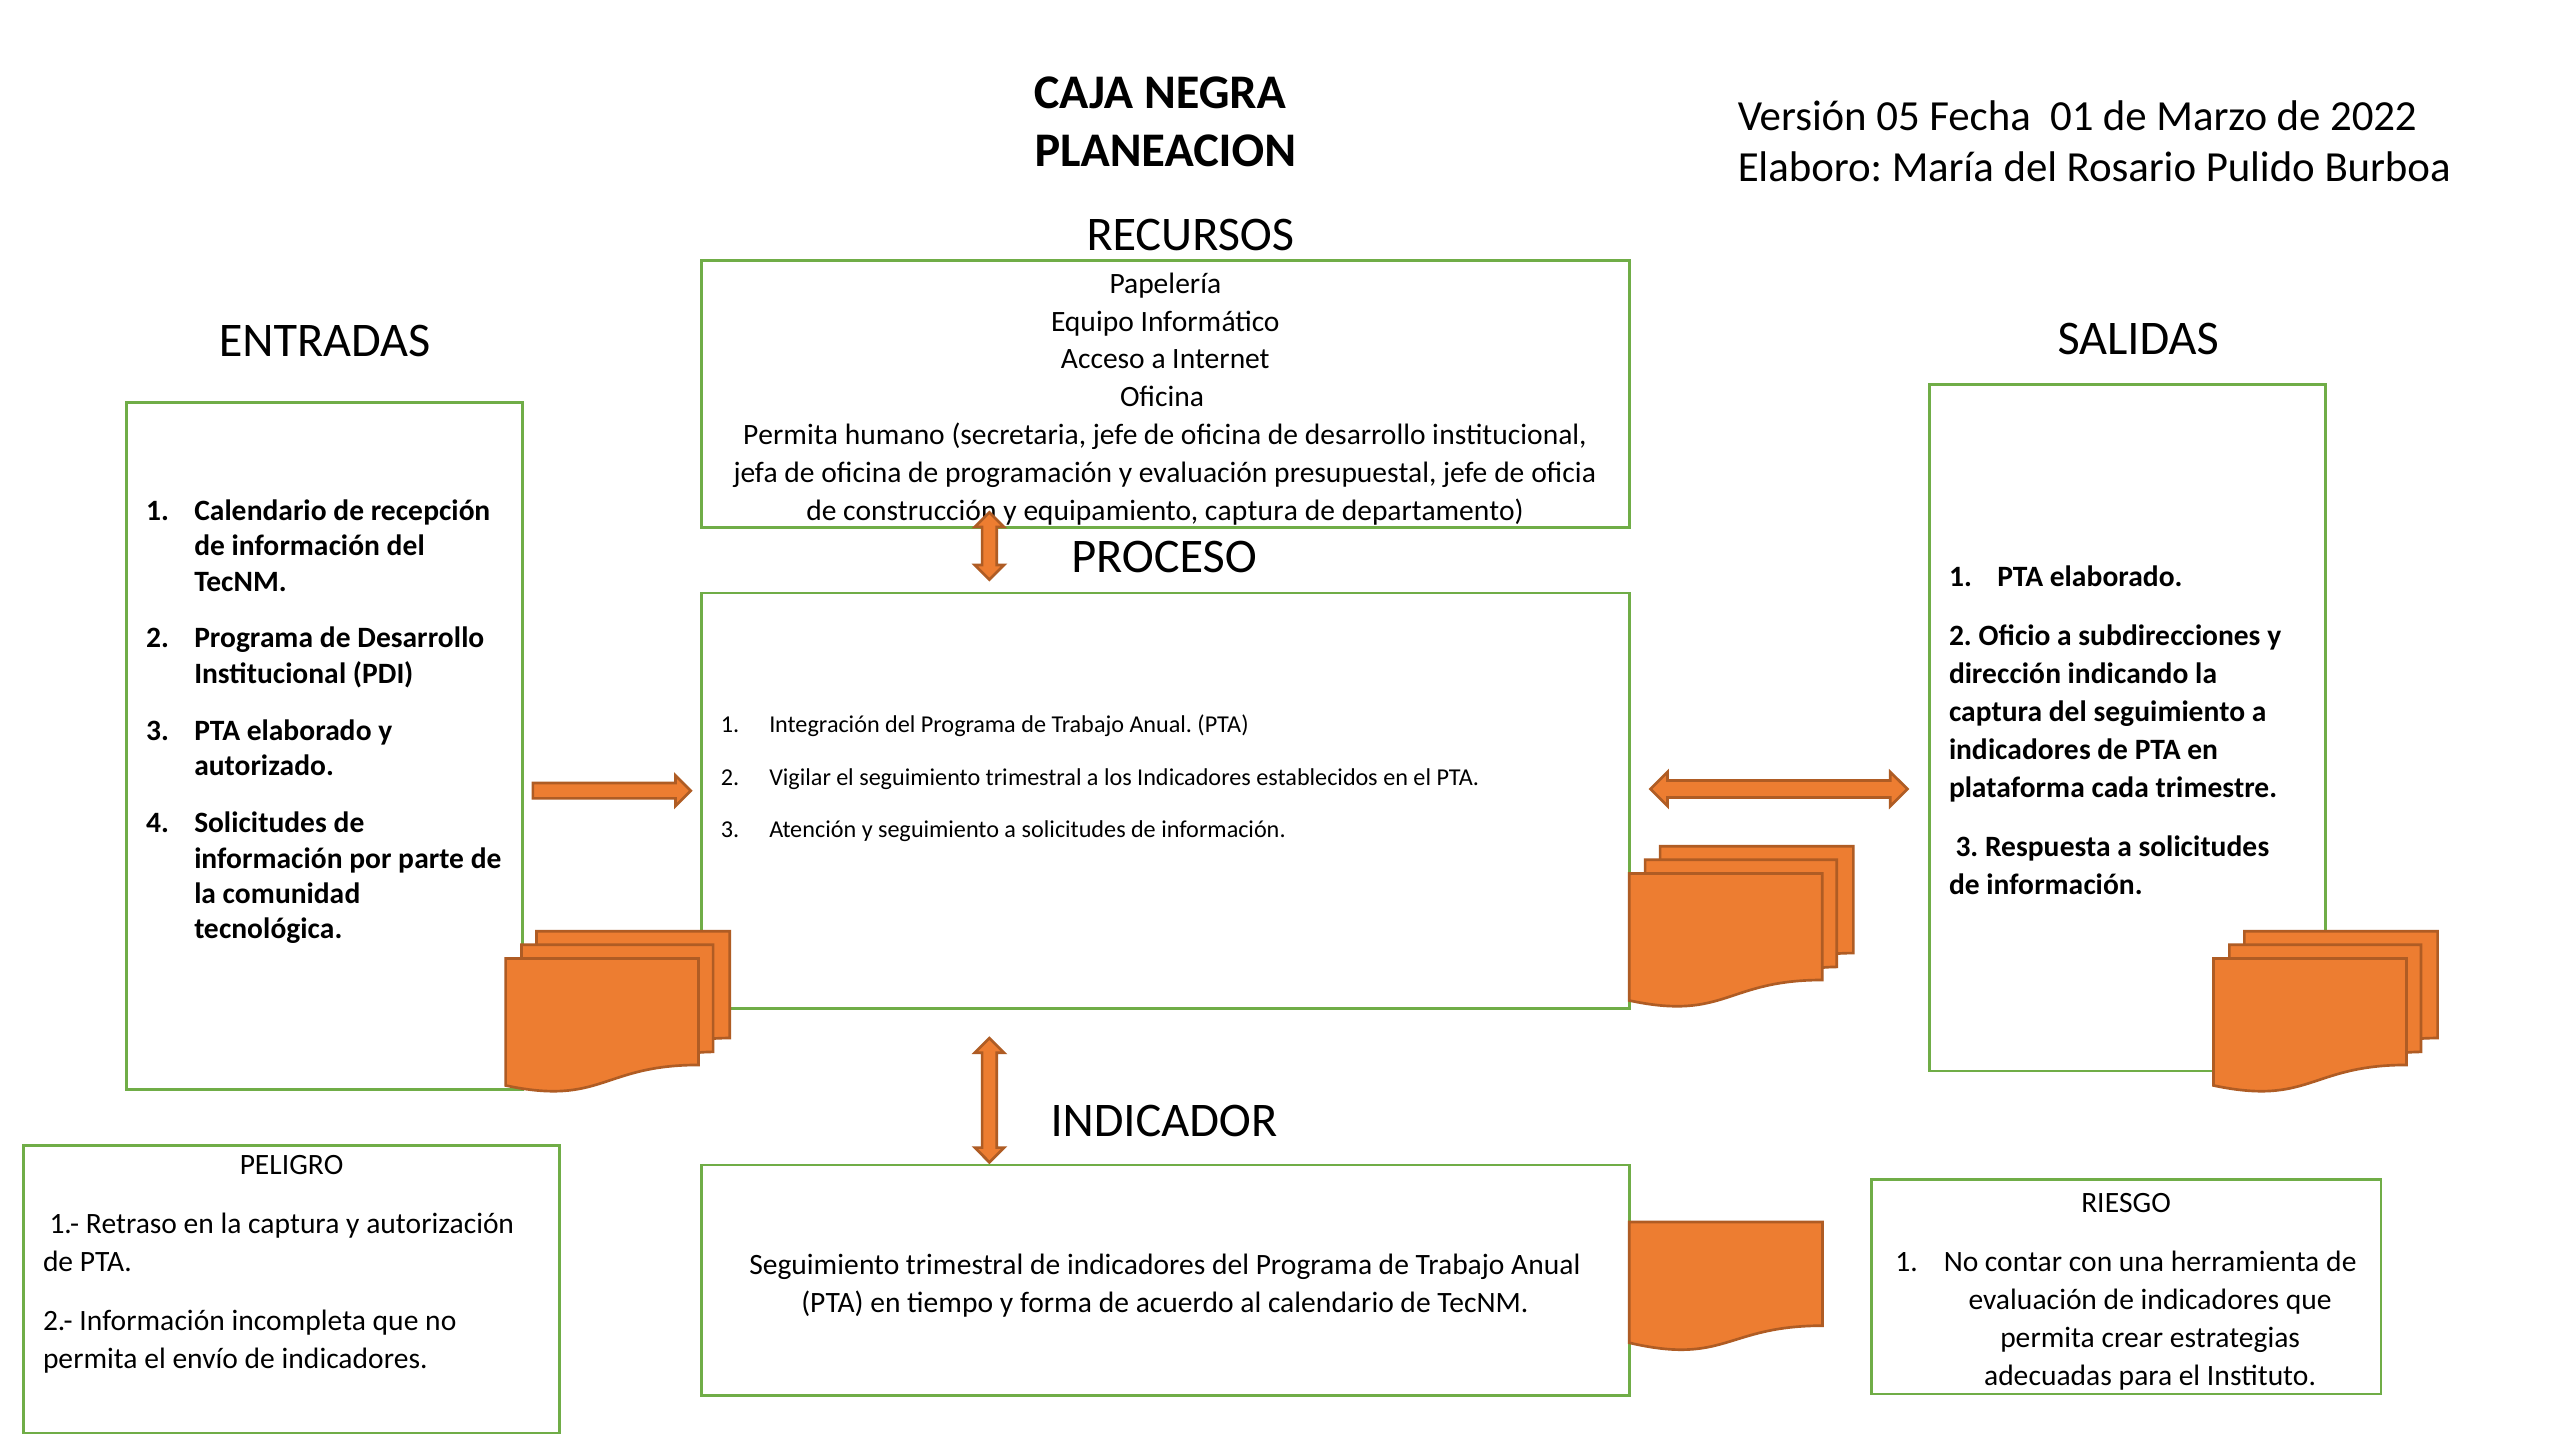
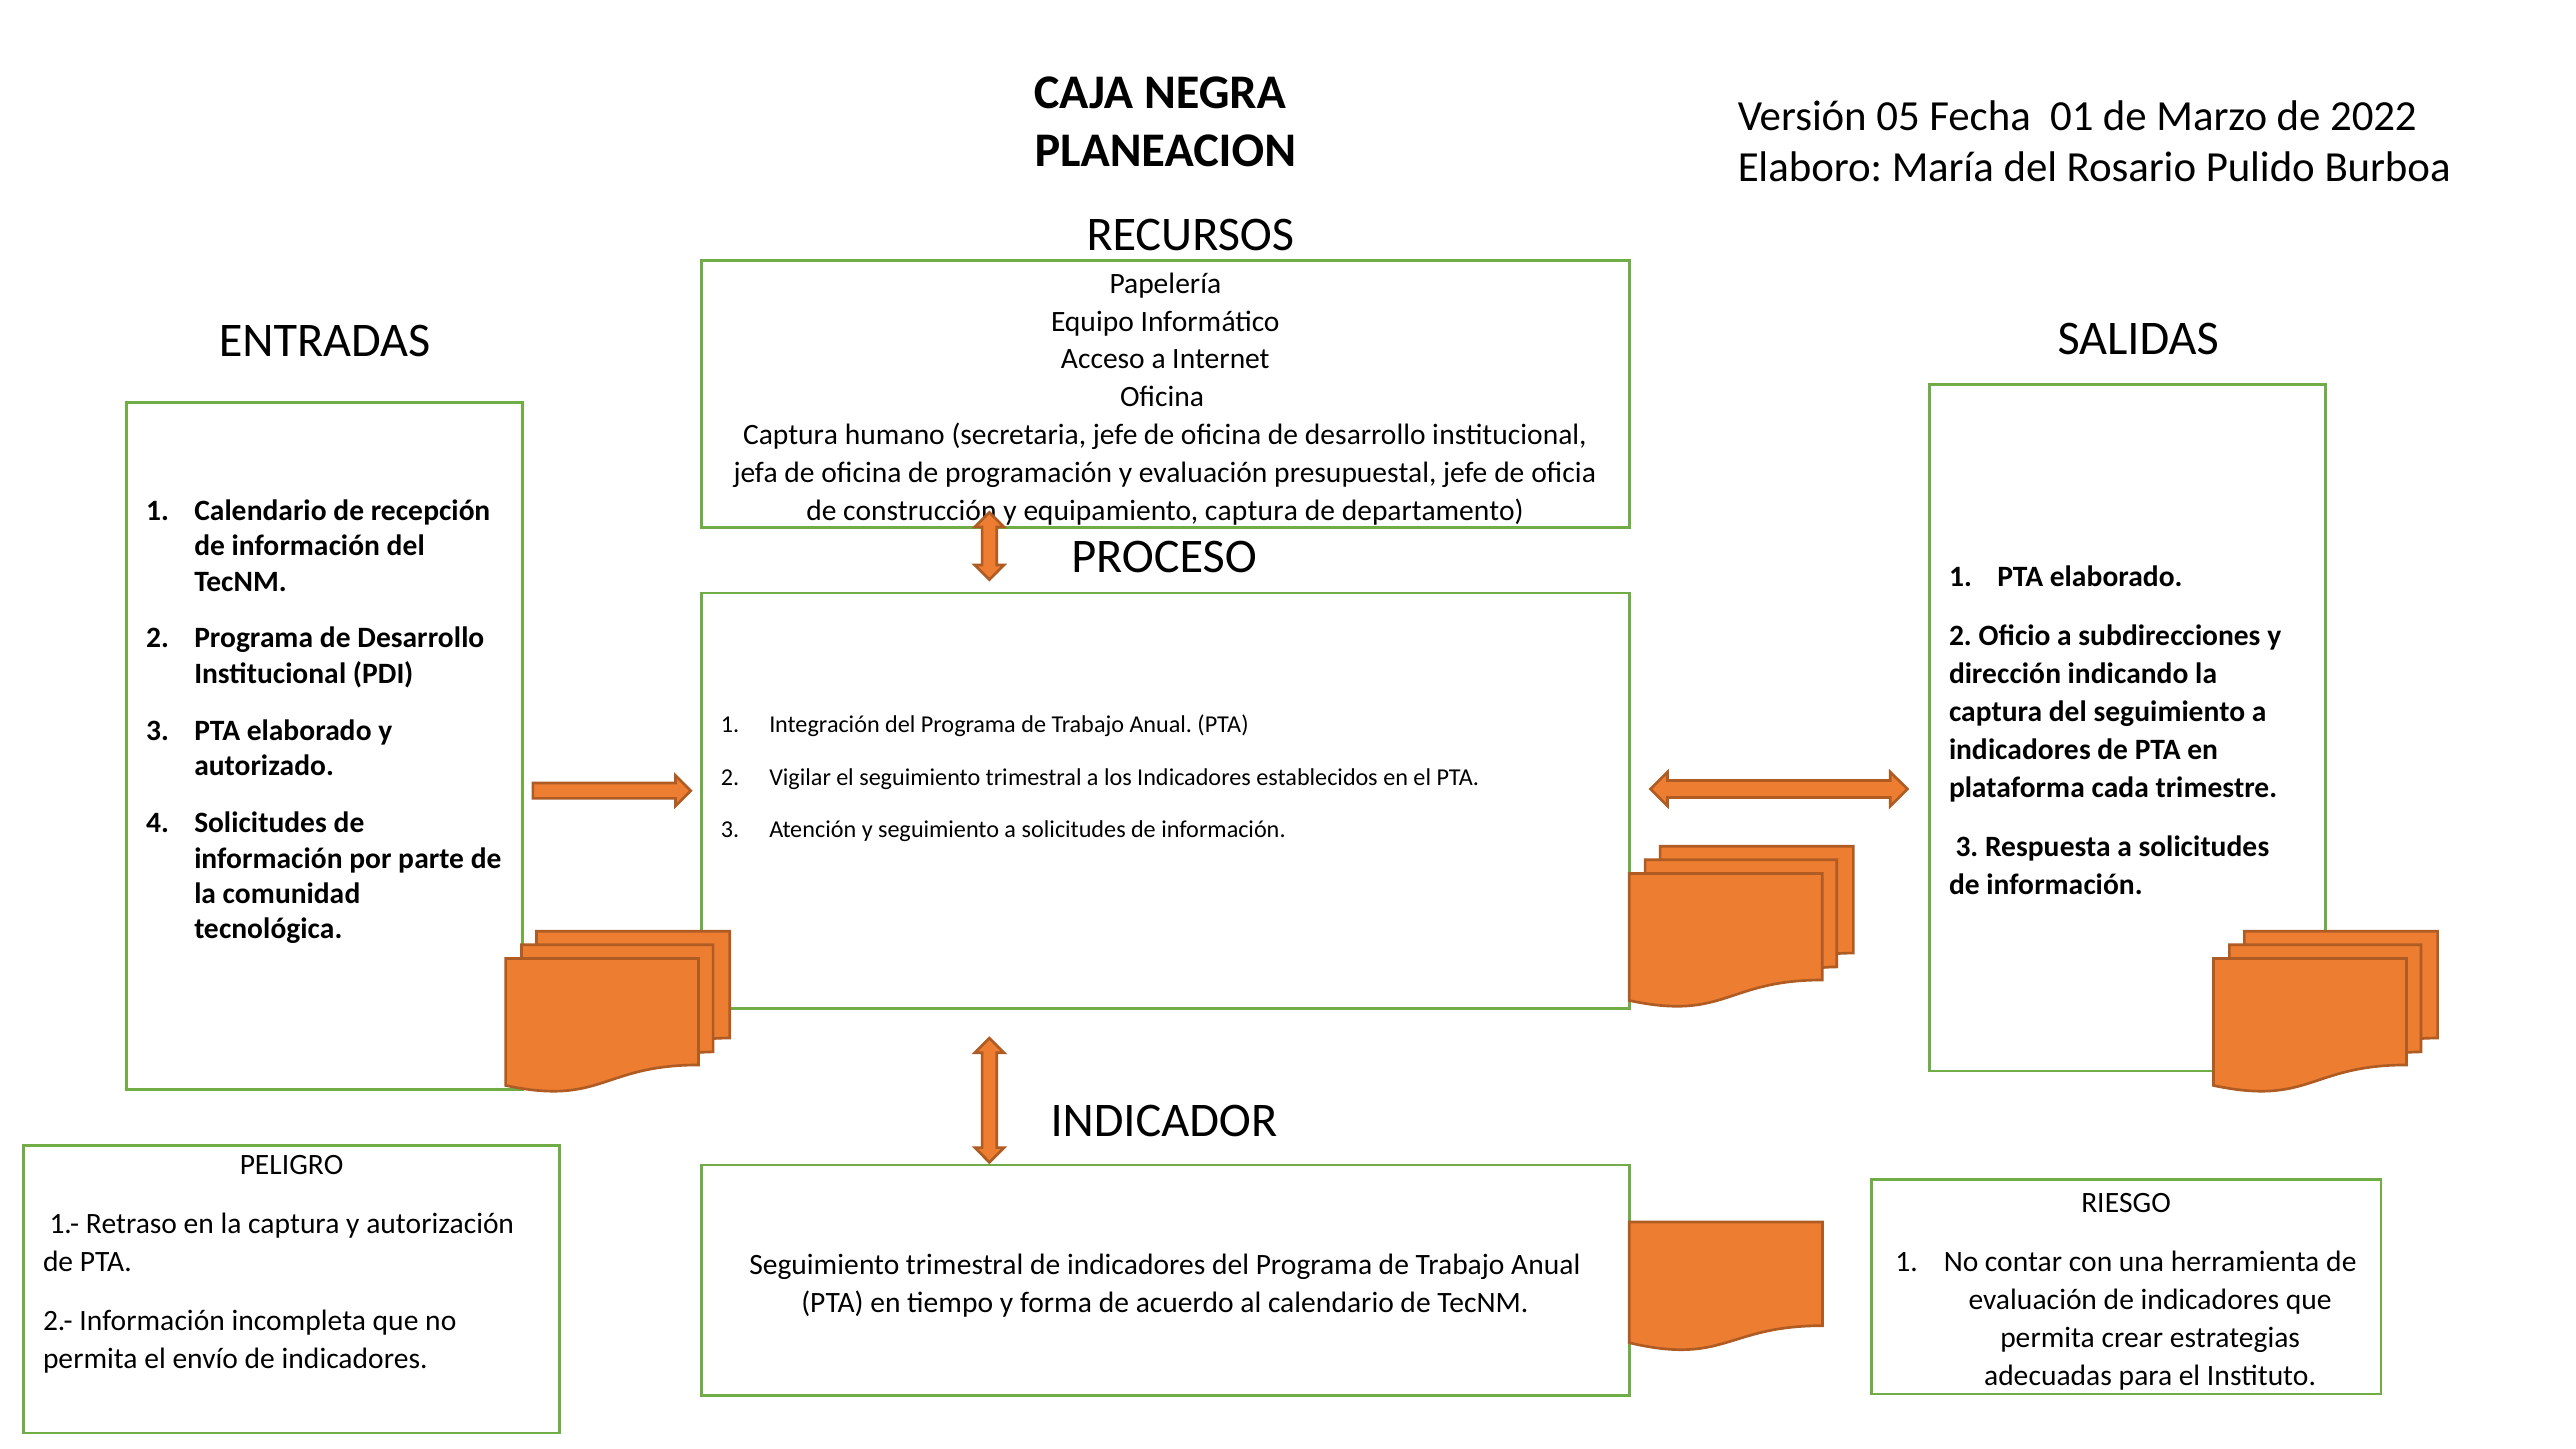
Permita: Permita -> Captura (791, 435)
